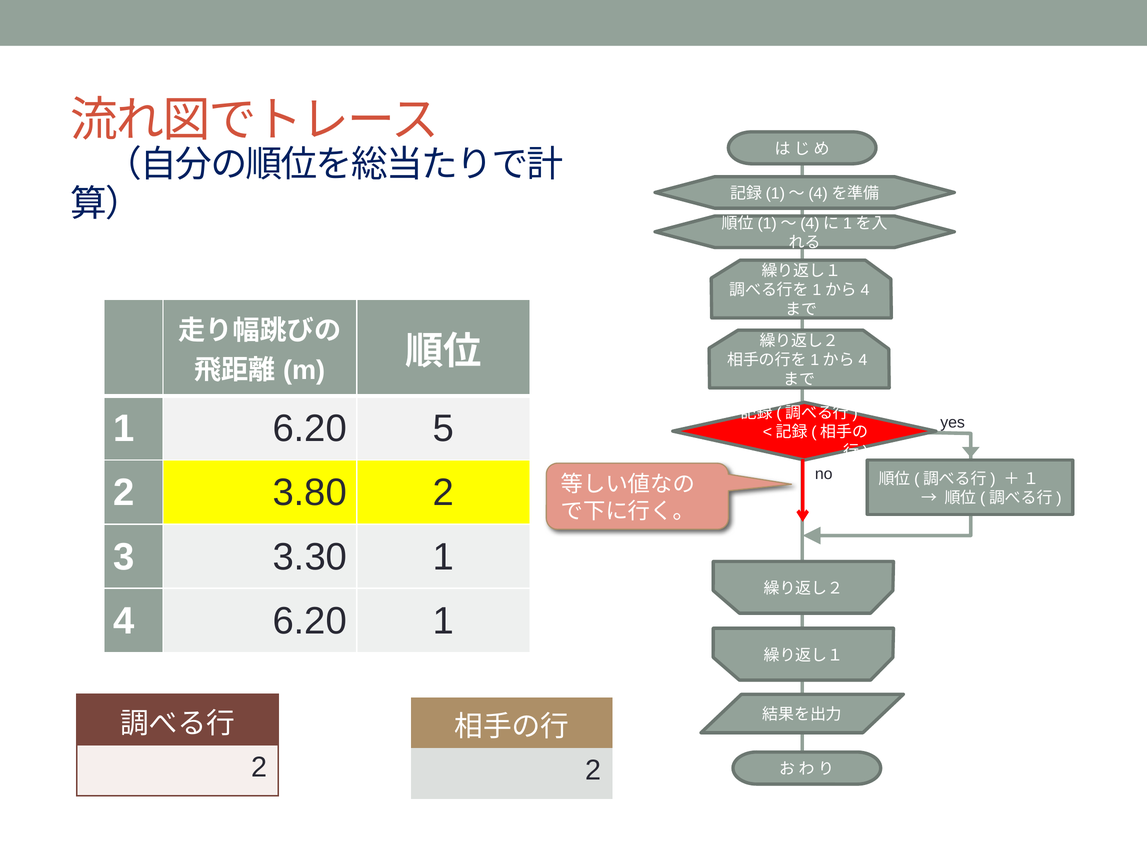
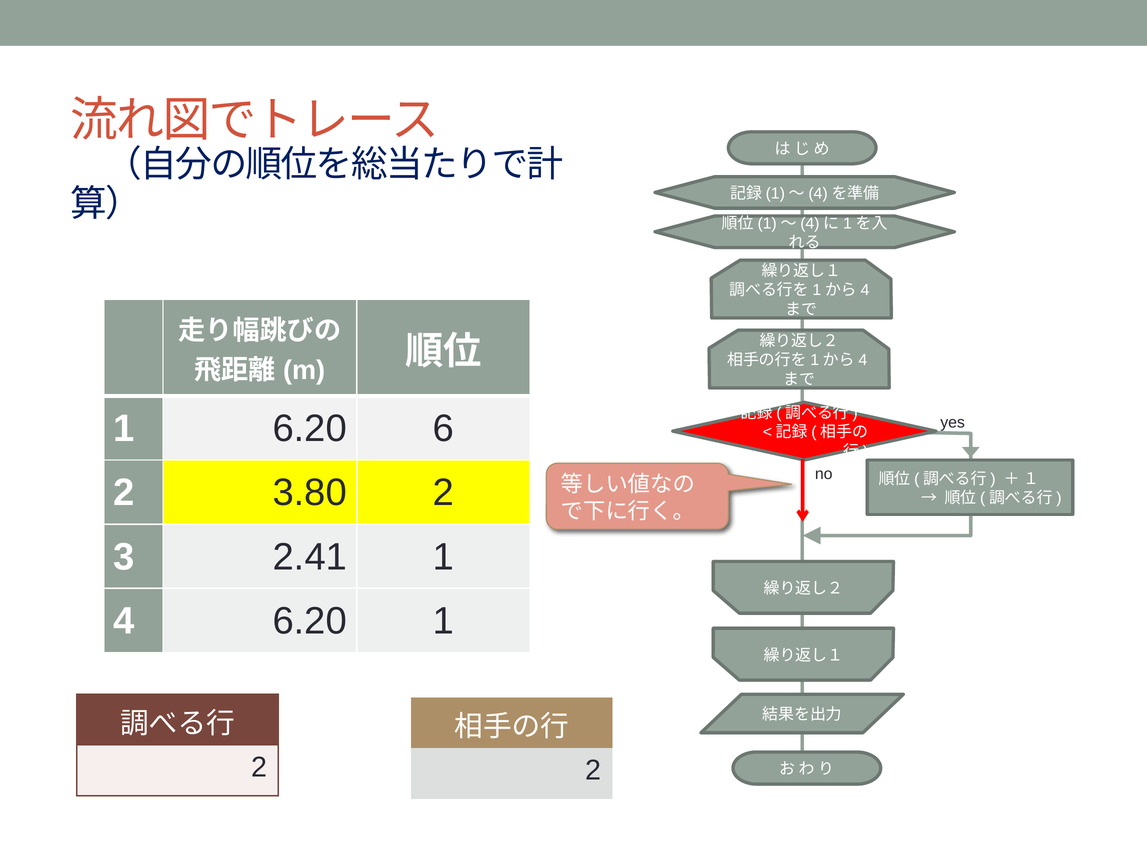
5: 5 -> 6 (443, 429)
3.30: 3.30 -> 2.41 (310, 557)
